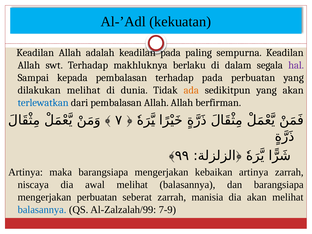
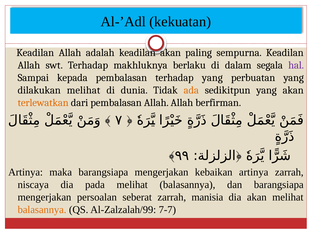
keadilan pada: pada -> akan (171, 53)
terhadap pada: pada -> yang (212, 78)
terlewatkan colour: blue -> orange (43, 103)
awal: awal -> pada (95, 185)
mengerjakan perbuatan: perbuatan -> persoalan (97, 197)
balasannya colour: blue -> orange (42, 210)
7-9: 7-9 -> 7-7 (167, 210)
